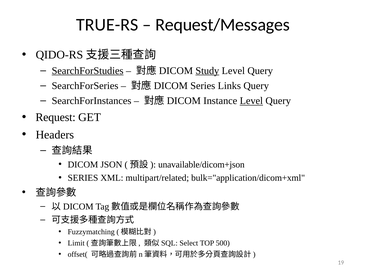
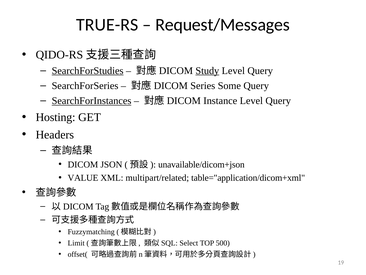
Links: Links -> Some (229, 86)
SearchForInstances underline: none -> present (92, 101)
Level underline: present -> none (251, 101)
Request: Request -> Hosting (56, 117)
SERIES: SERIES -> VALUE (83, 178)
bulk="application/dicom+xml: bulk="application/dicom+xml -> table="application/dicom+xml (248, 178)
